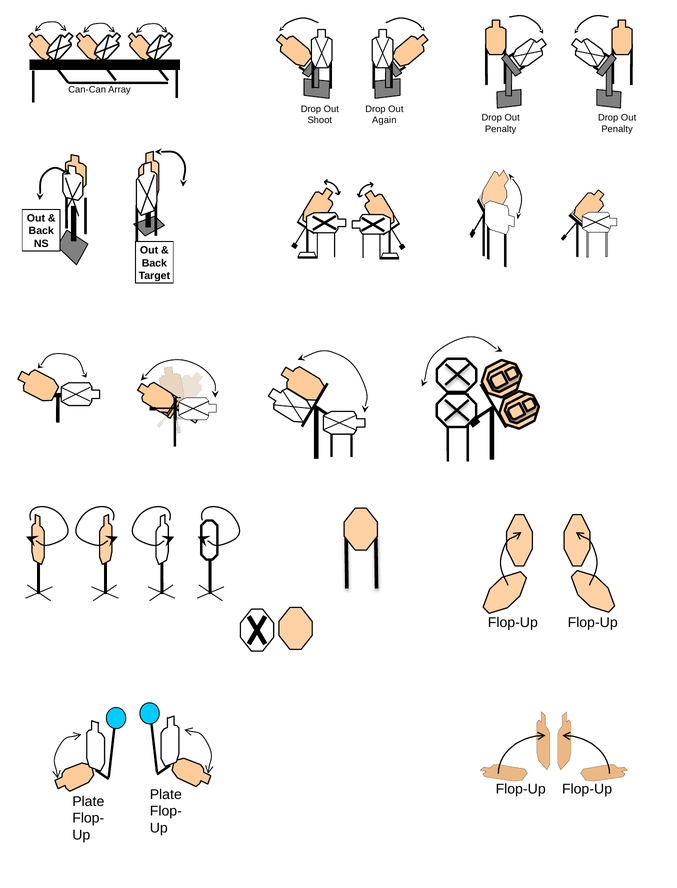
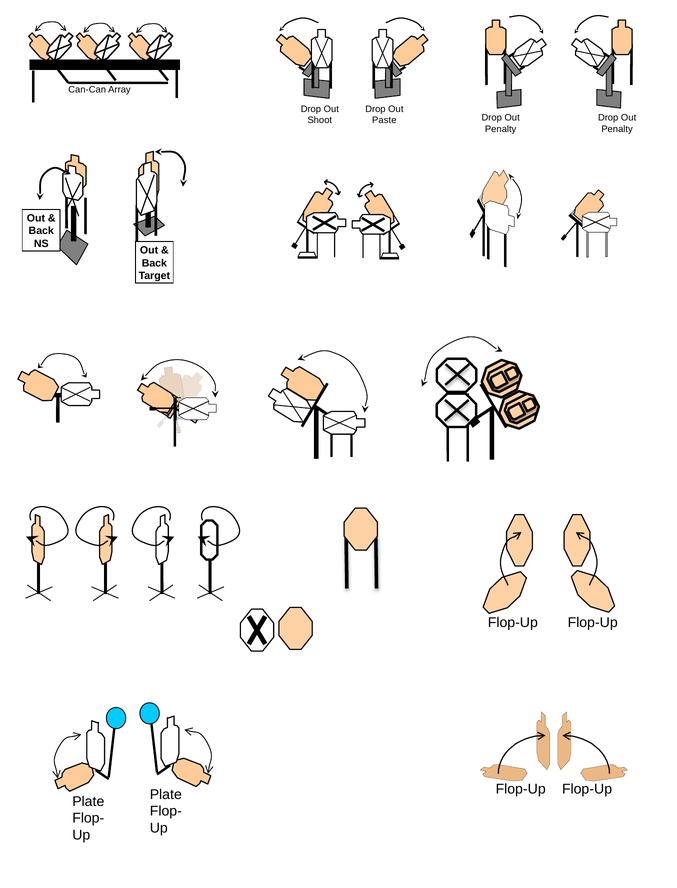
Again: Again -> Paste (384, 120)
